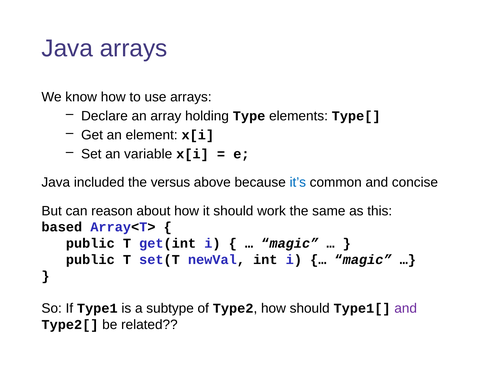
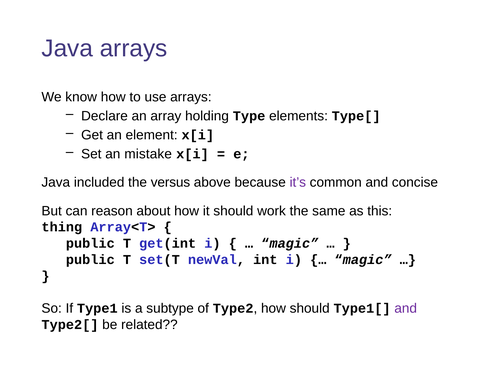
variable: variable -> mistake (148, 154)
it’s colour: blue -> purple (298, 182)
based: based -> thing (62, 227)
